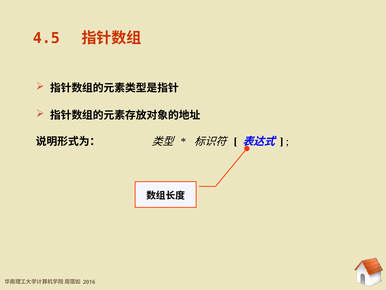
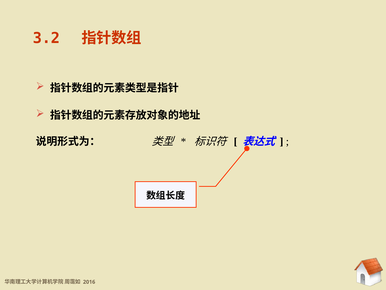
4.5: 4.5 -> 3.2 (46, 38)
